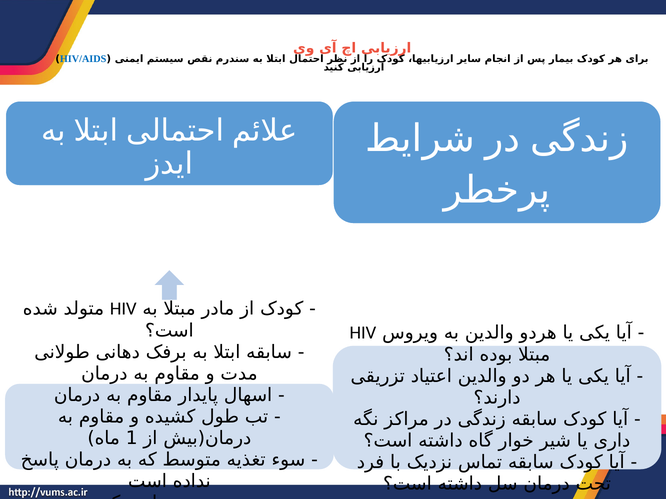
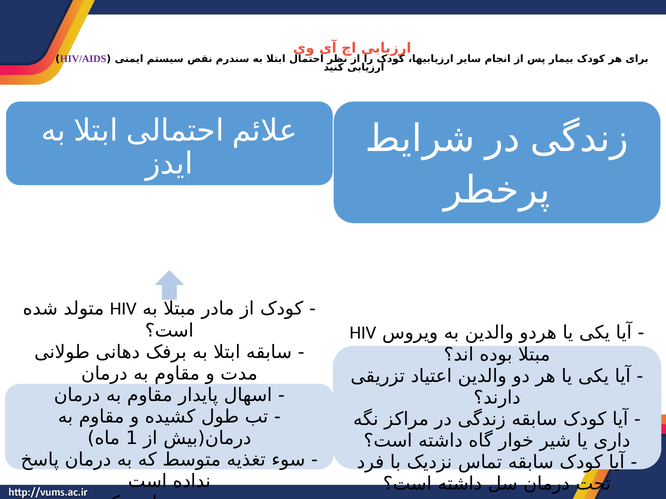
HIV/AIDS colour: blue -> purple (83, 59)
